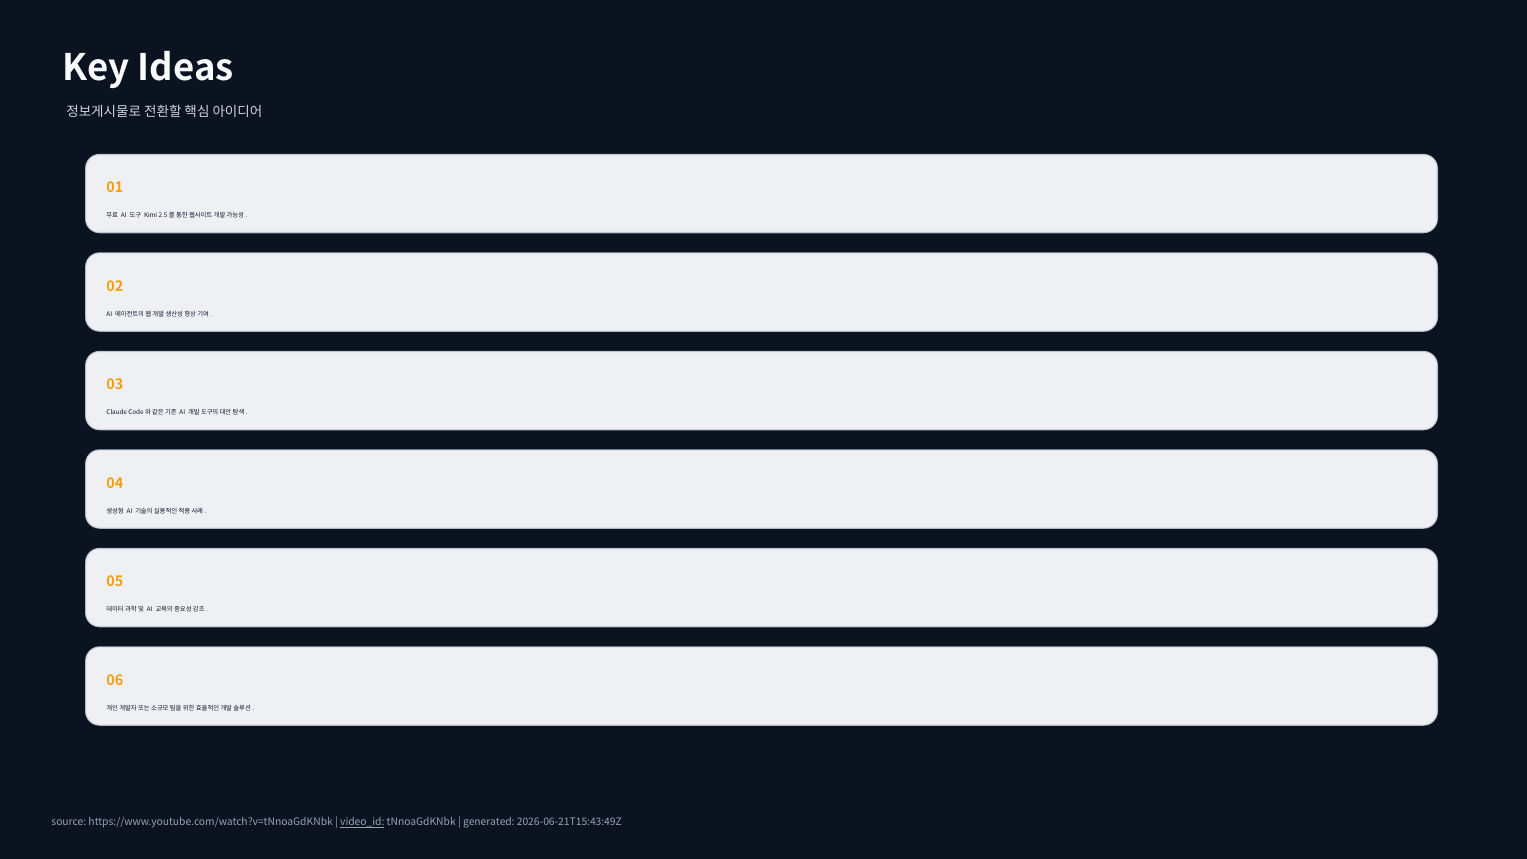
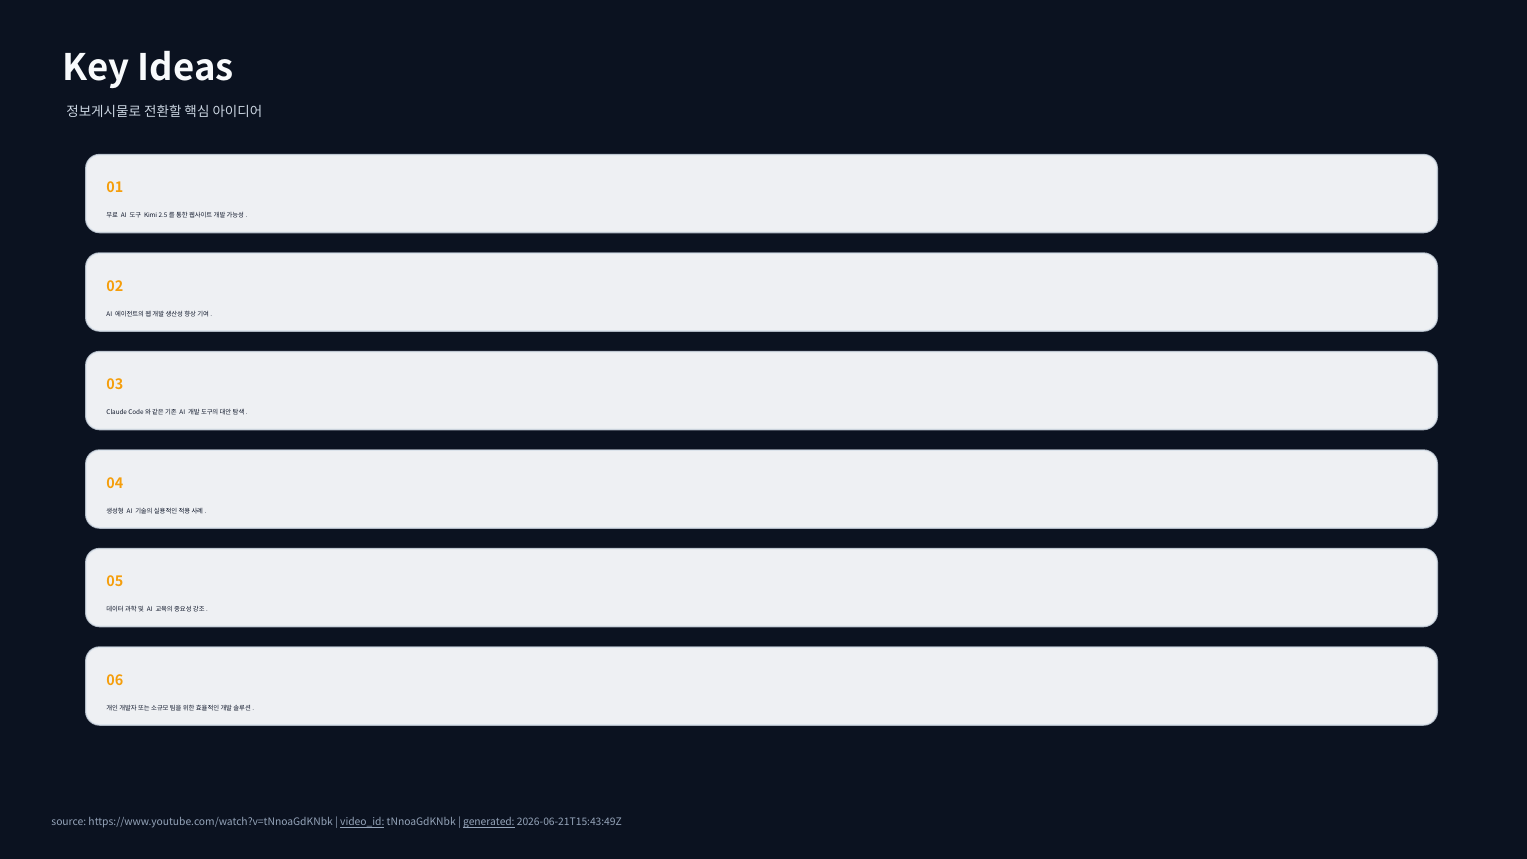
generated underline: none -> present (489, 822)
